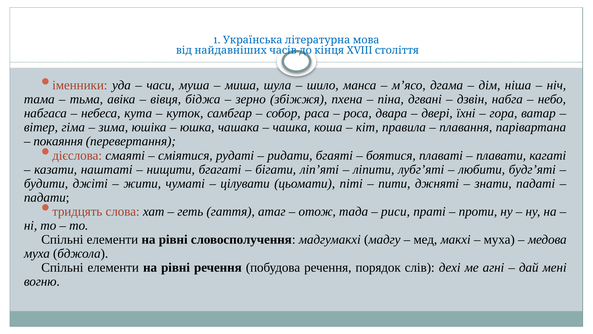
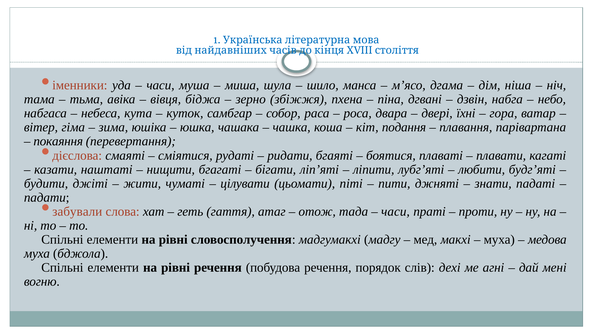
правила: правила -> подання (404, 127)
тридцять: тридцять -> забували (77, 211)
риси: риси -> часи (395, 211)
